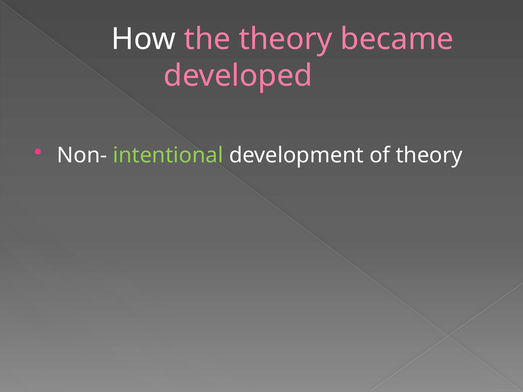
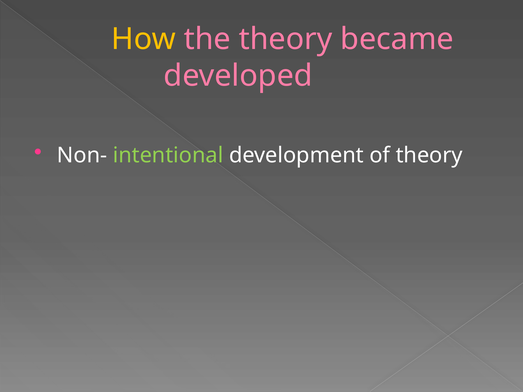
How colour: white -> yellow (144, 39)
